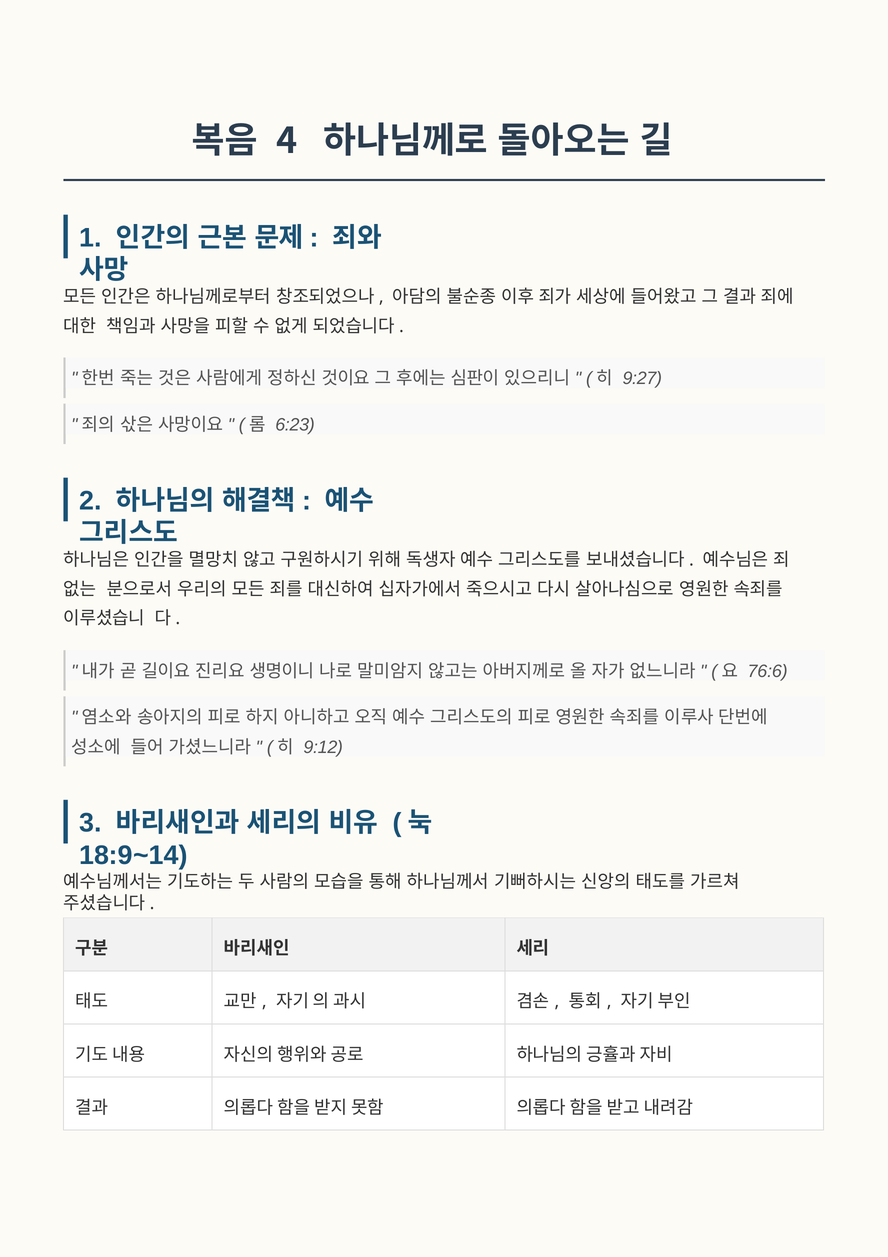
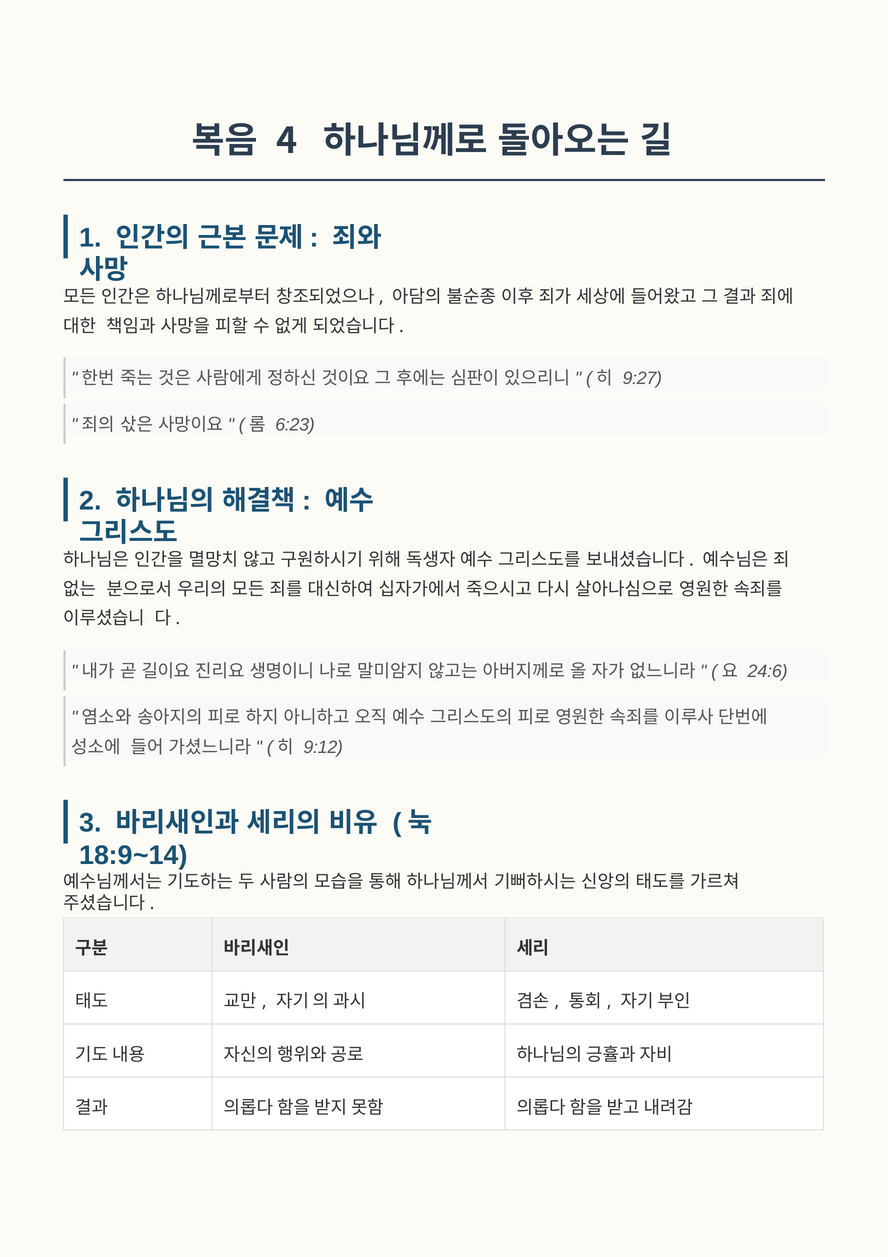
76:6: 76:6 -> 24:6 (768, 671)
